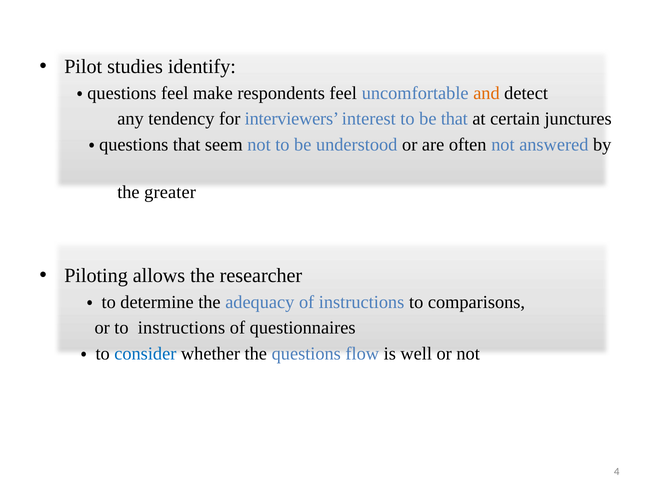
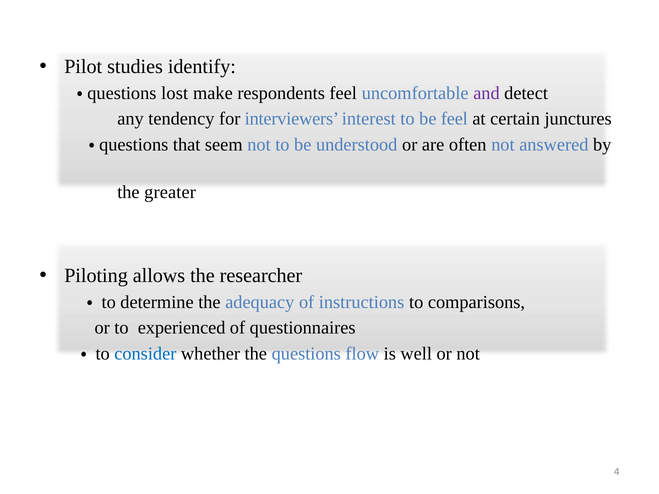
feel: feel -> lost (175, 93)
and colour: orange -> purple (486, 93)
be that: that -> feel (454, 119)
to instructions: instructions -> experienced (182, 328)
